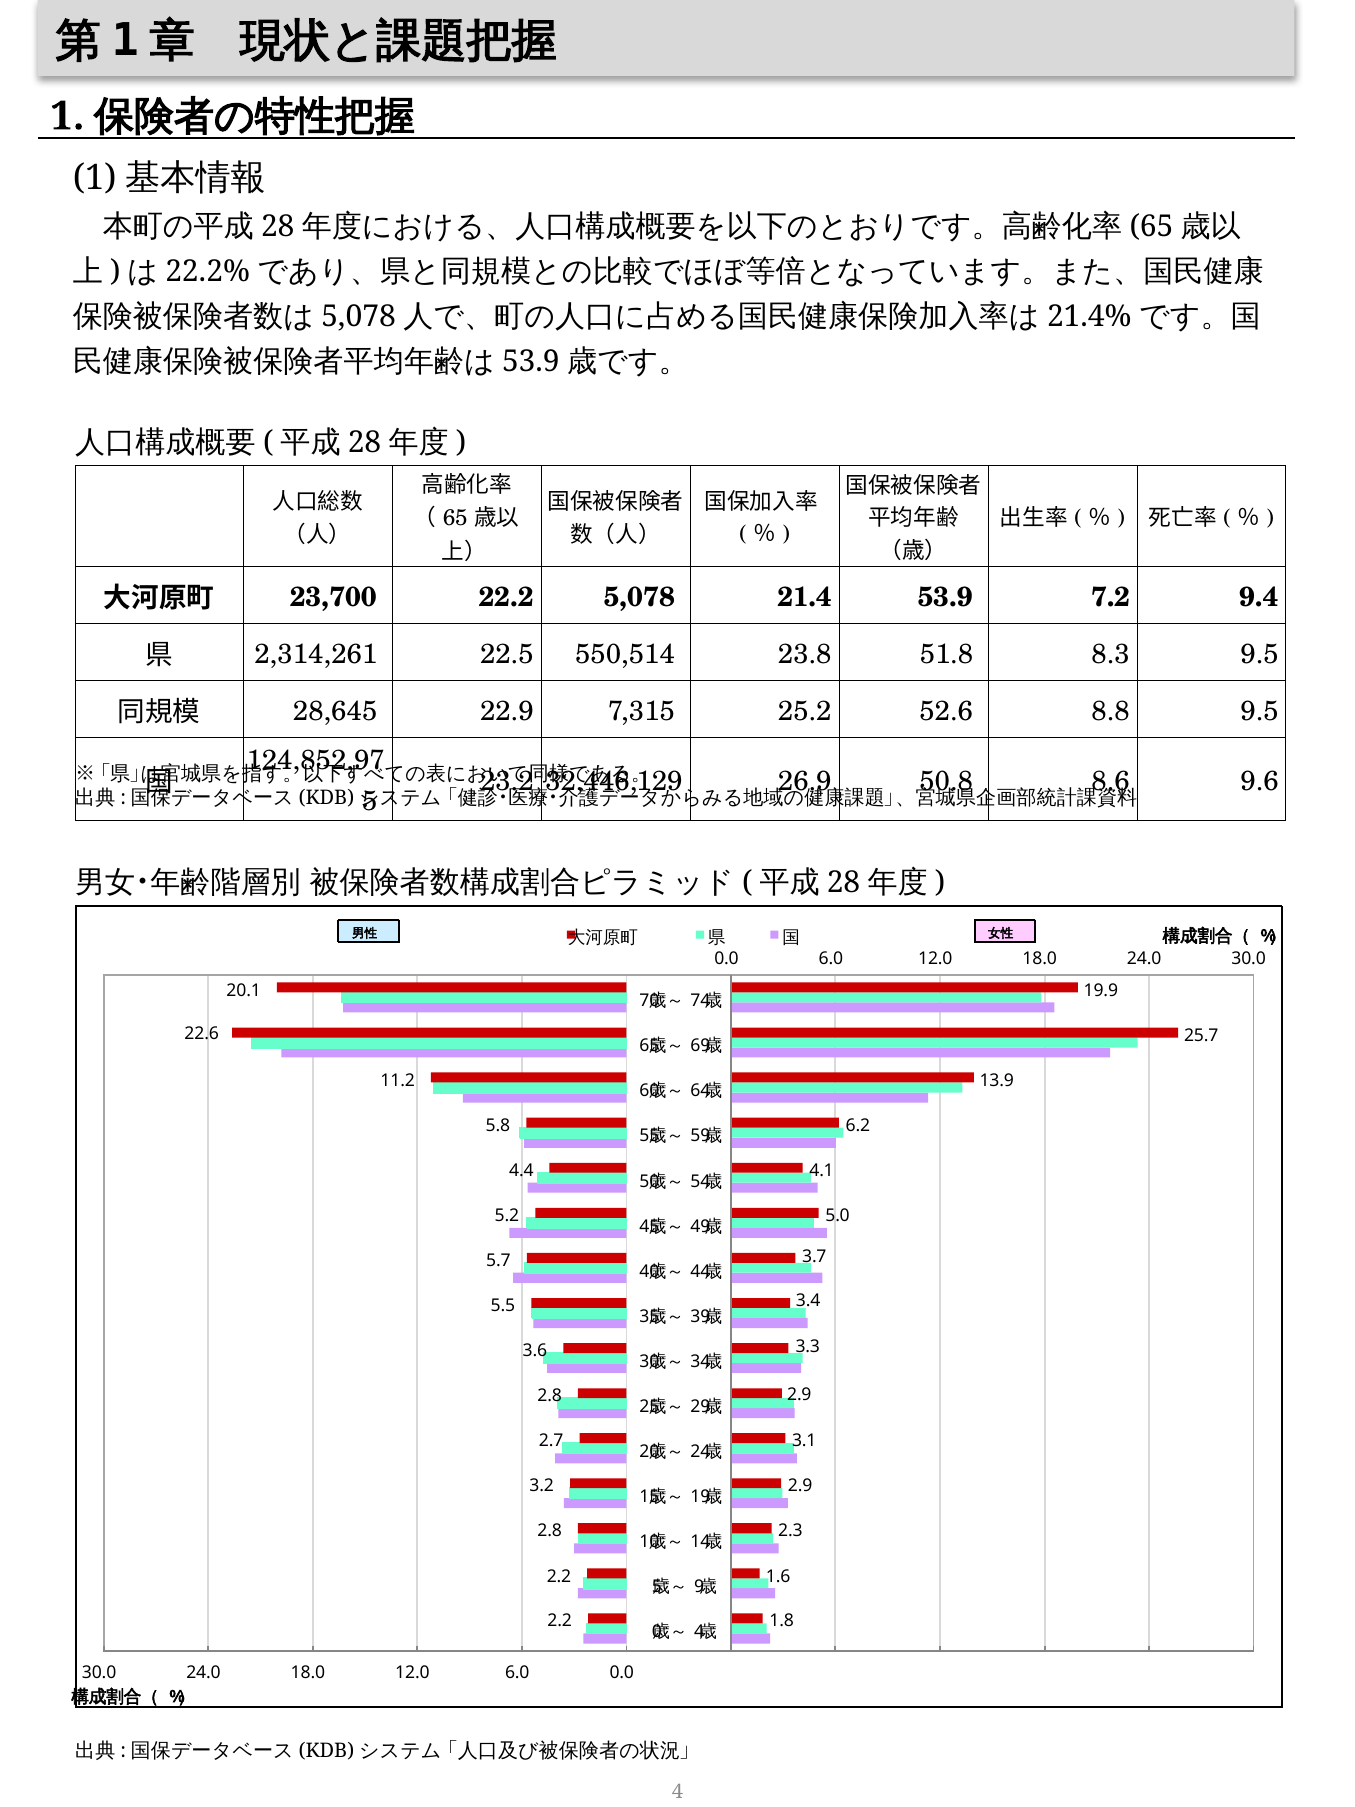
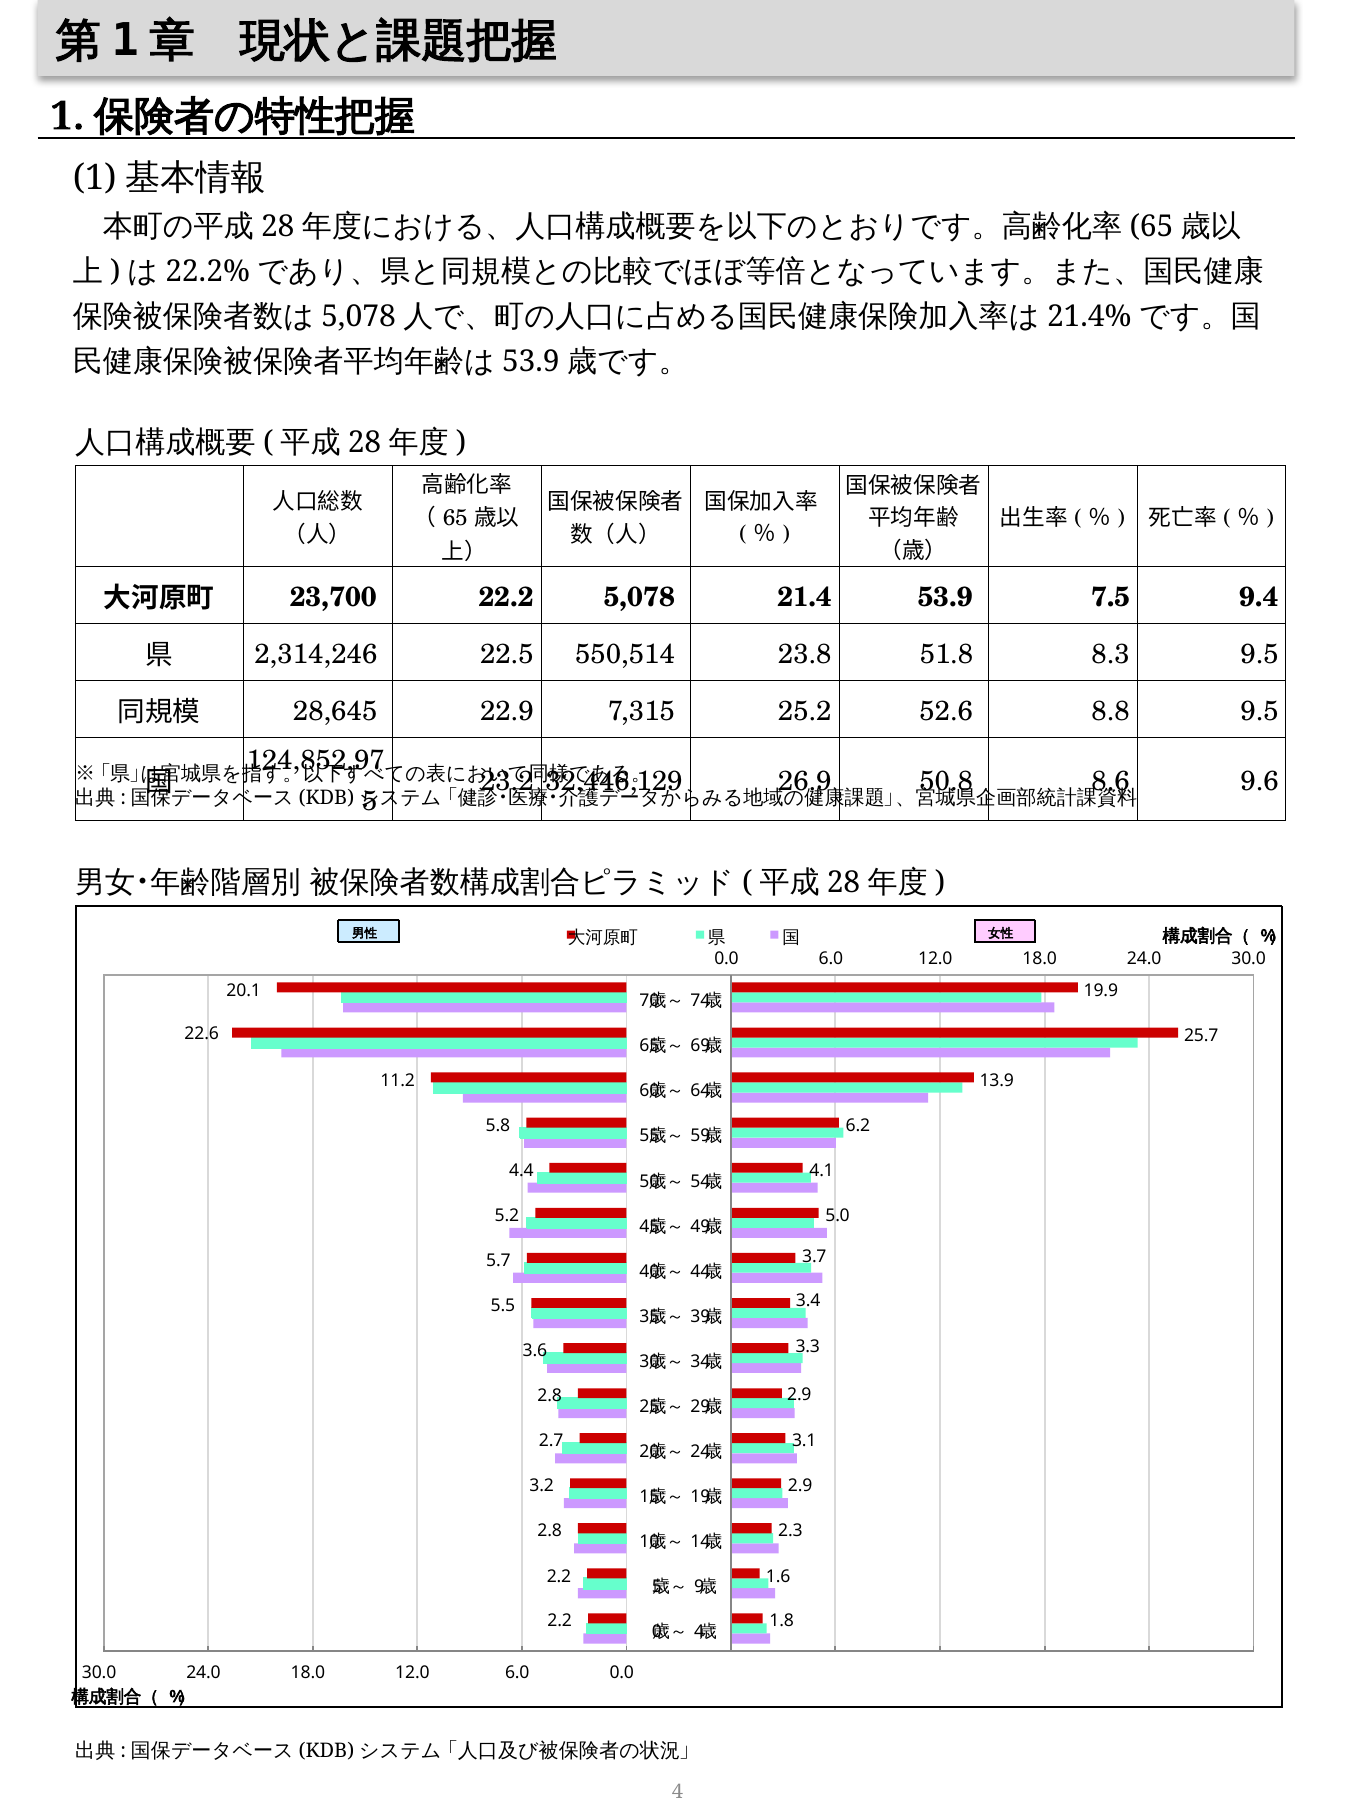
7.2: 7.2 -> 7.5 (1111, 597)
2,314,261: 2,314,261 -> 2,314,246 (316, 654)
